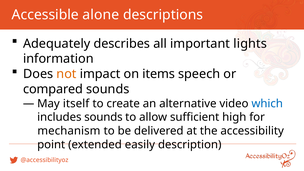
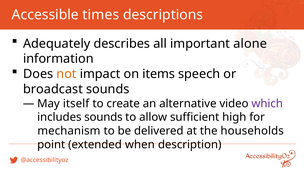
alone: alone -> times (101, 15)
lights: lights -> alone (250, 44)
compared: compared -> broadcast (53, 89)
which colour: blue -> purple (267, 104)
accessibility: accessibility -> households (252, 131)
easily: easily -> when (140, 145)
